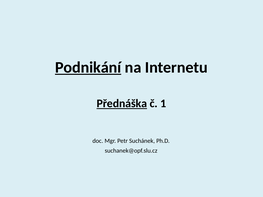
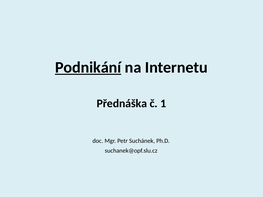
Přednáška underline: present -> none (122, 104)
